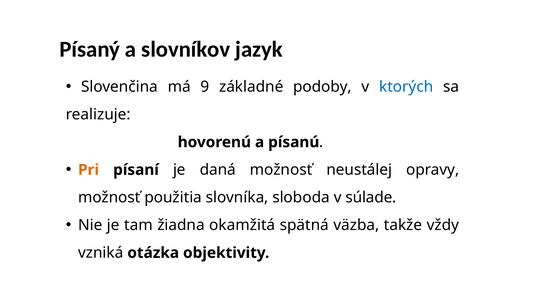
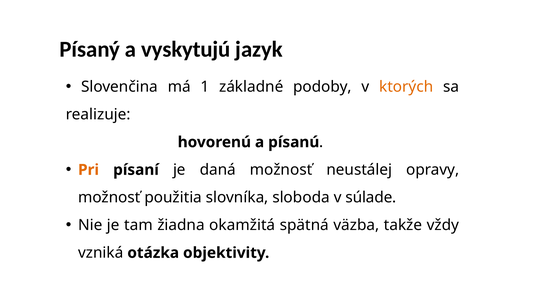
slovníkov: slovníkov -> vyskytujú (186, 49)
9: 9 -> 1 (205, 87)
ktorých colour: blue -> orange (406, 87)
